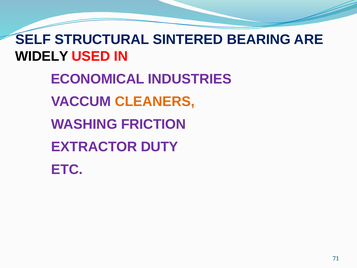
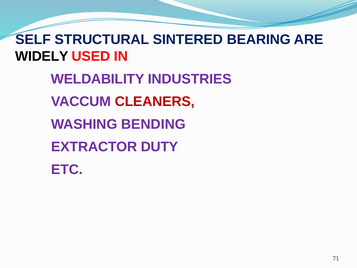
ECONOMICAL: ECONOMICAL -> WELDABILITY (98, 79)
CLEANERS colour: orange -> red (155, 102)
FRICTION: FRICTION -> BENDING (153, 124)
